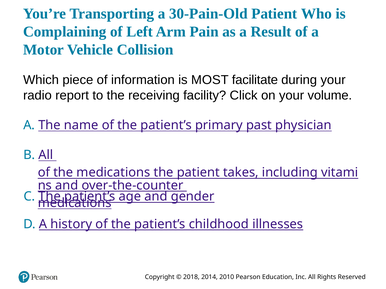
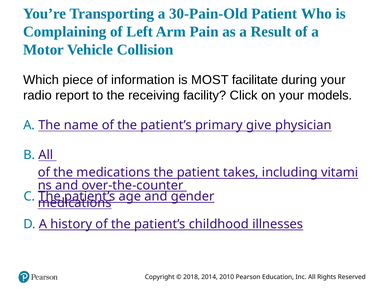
volume: volume -> models (330, 95)
past: past -> give (259, 125)
